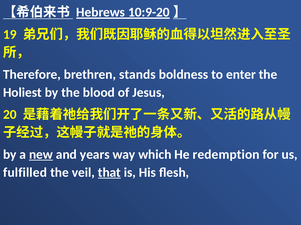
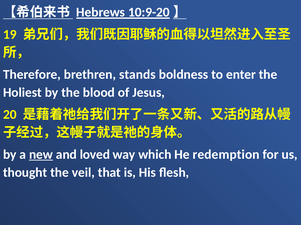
years: years -> loved (95, 155)
fulfilled: fulfilled -> thought (25, 173)
that underline: present -> none (109, 173)
